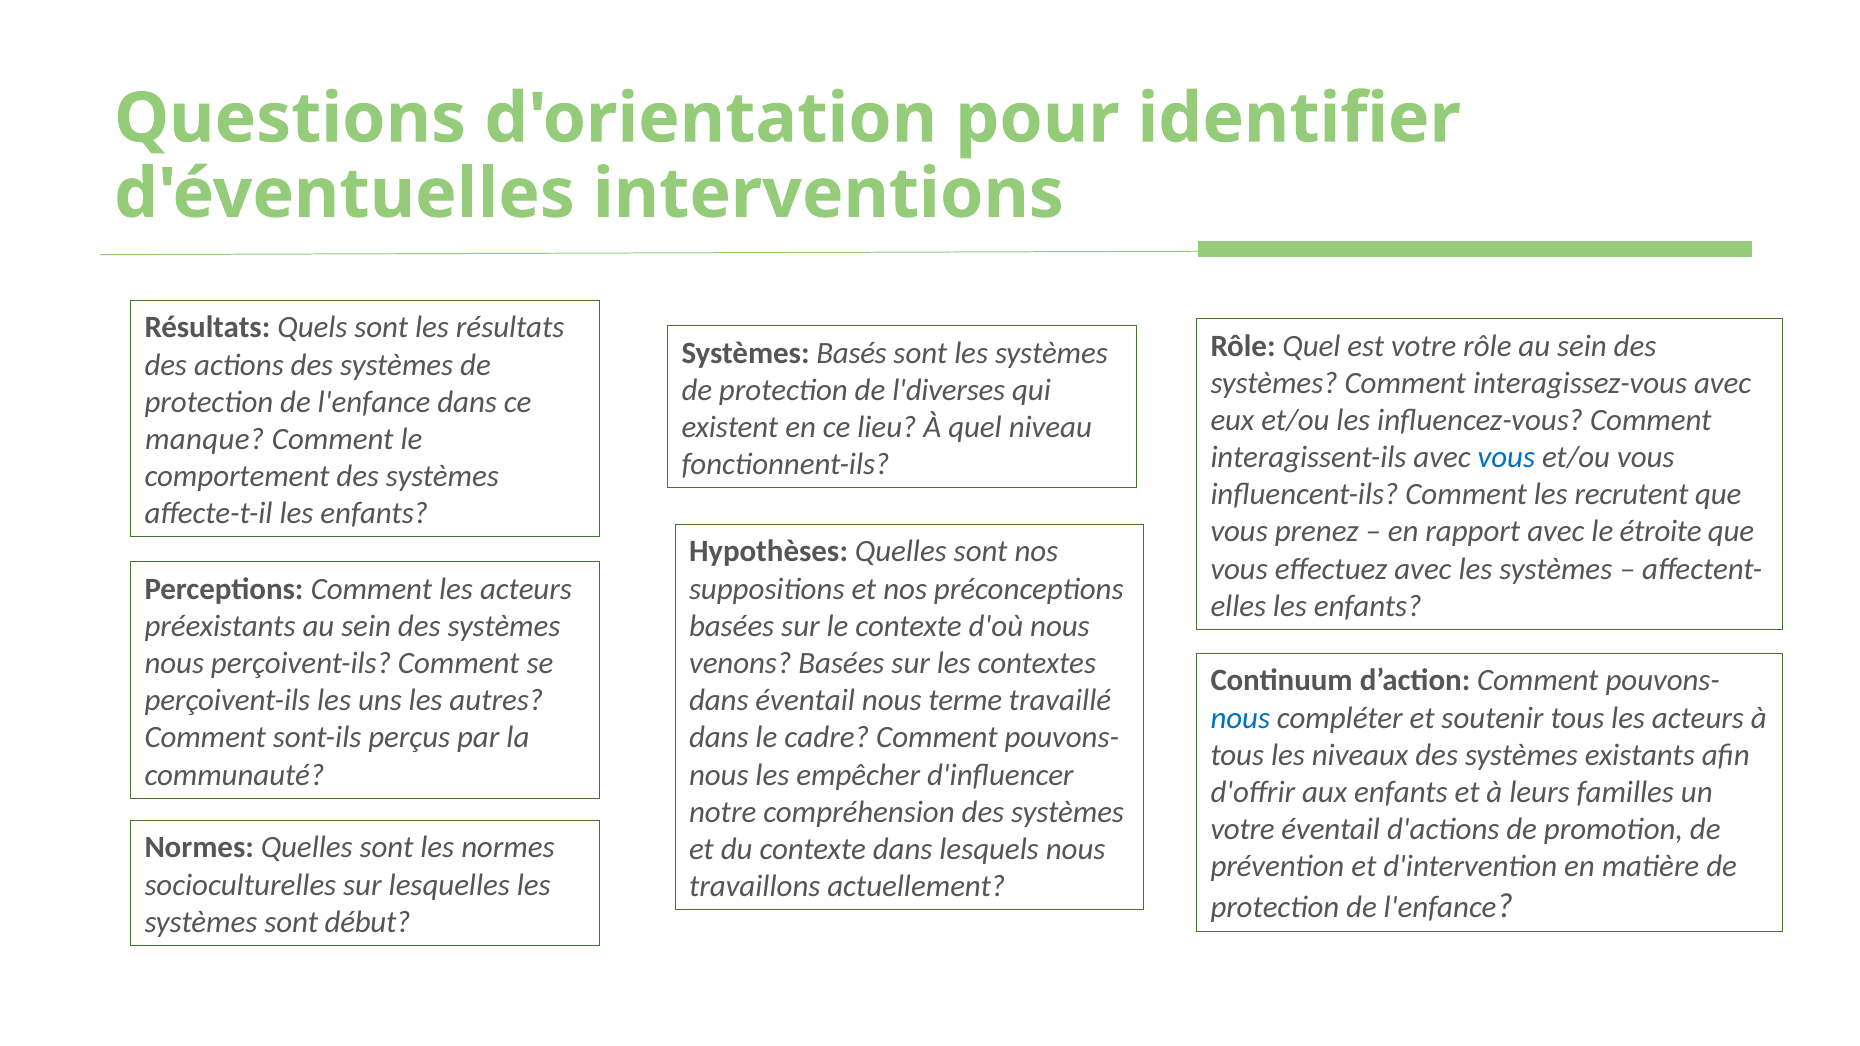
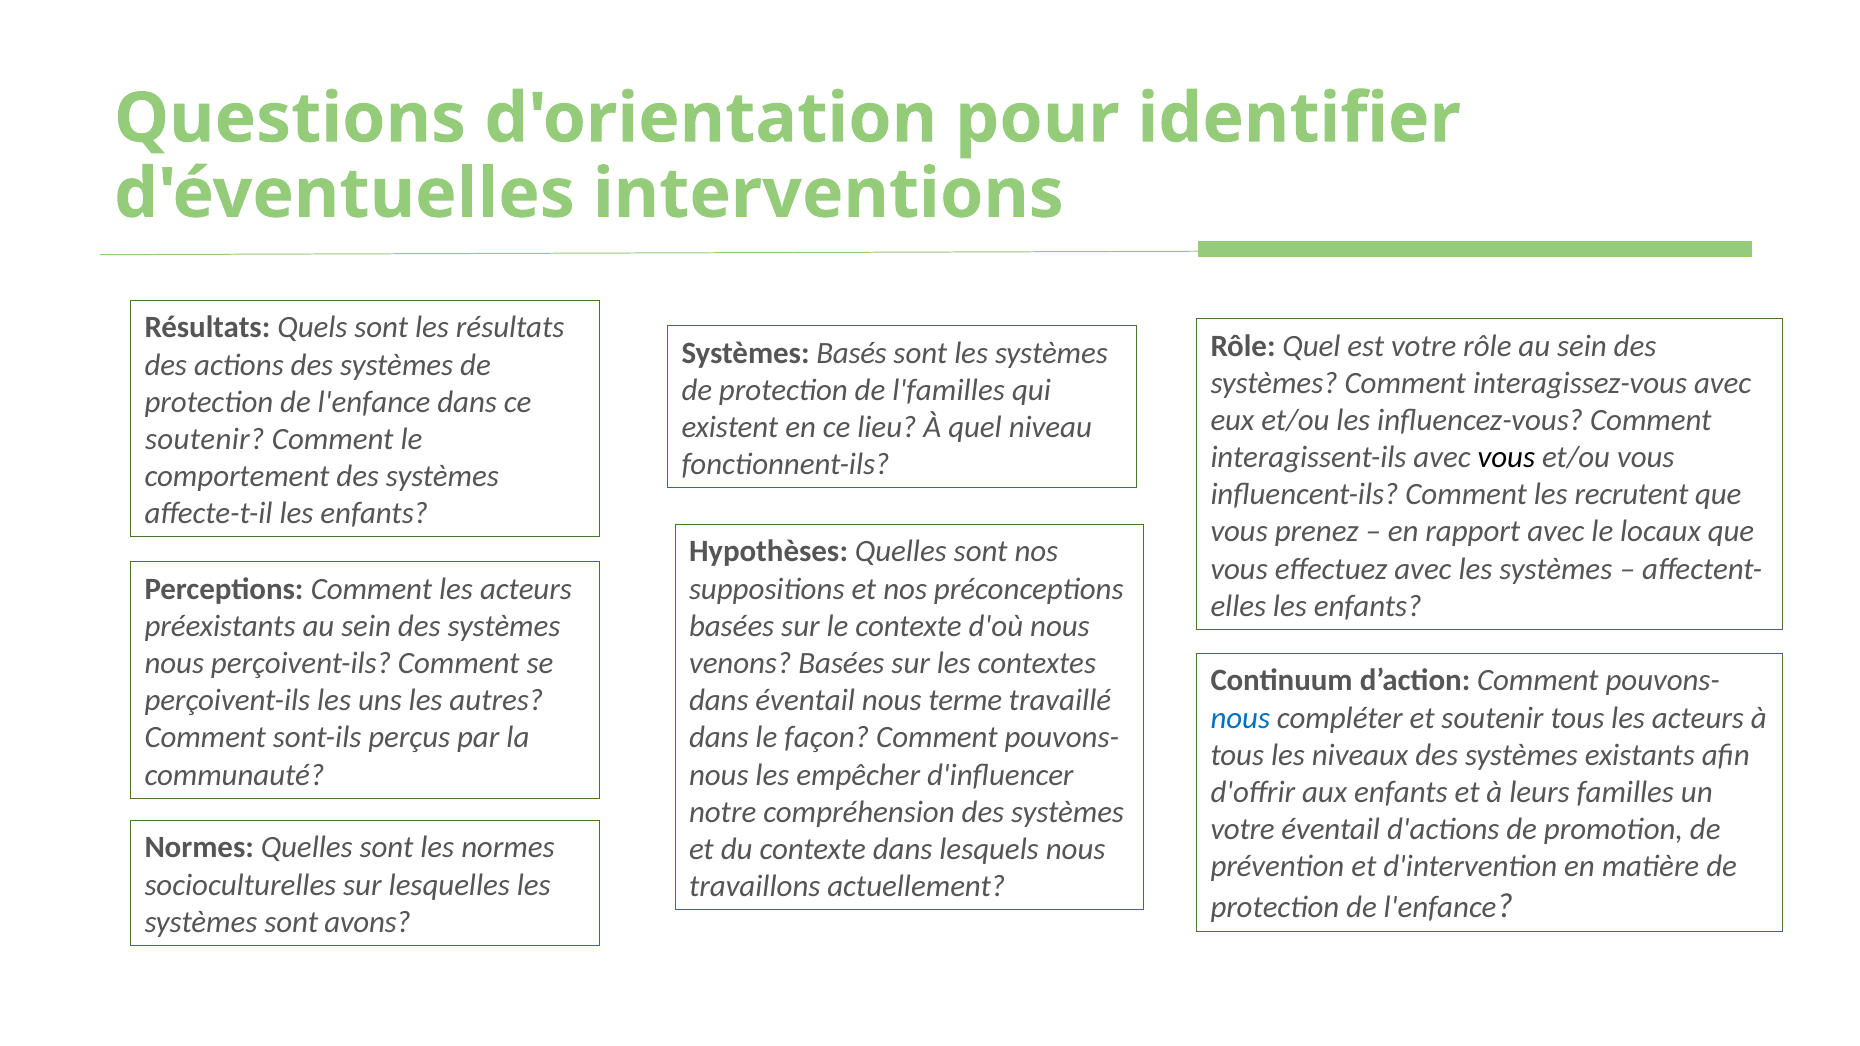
l'diverses: l'diverses -> l'familles (949, 390)
manque: manque -> soutenir (205, 439)
vous colour: blue -> black (1506, 457)
étroite: étroite -> locaux (1661, 532)
cadre: cadre -> façon (827, 738)
début: début -> avons (368, 922)
